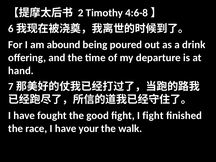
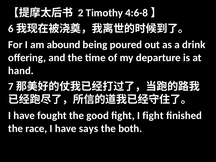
your: your -> says (89, 128)
walk: walk -> both (130, 128)
